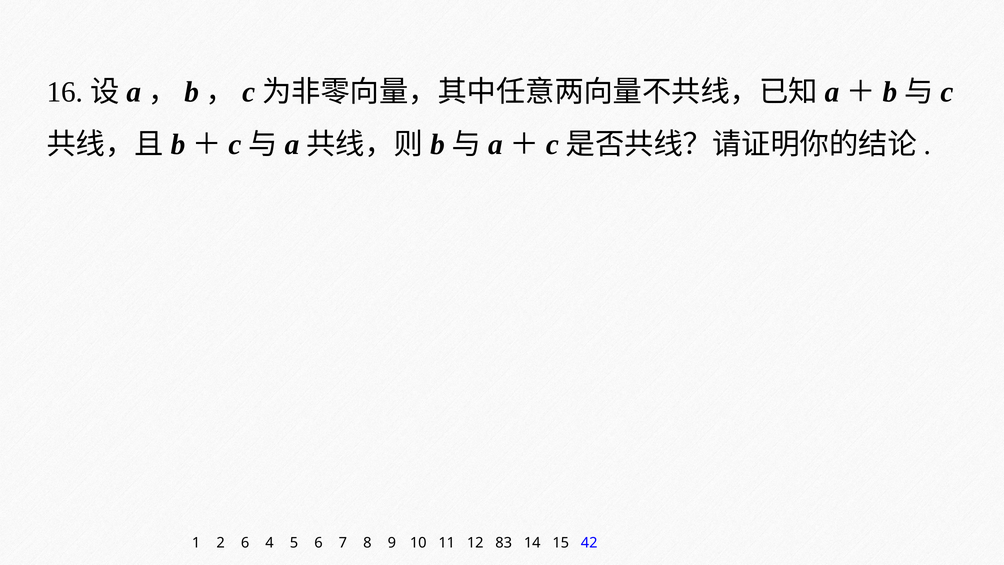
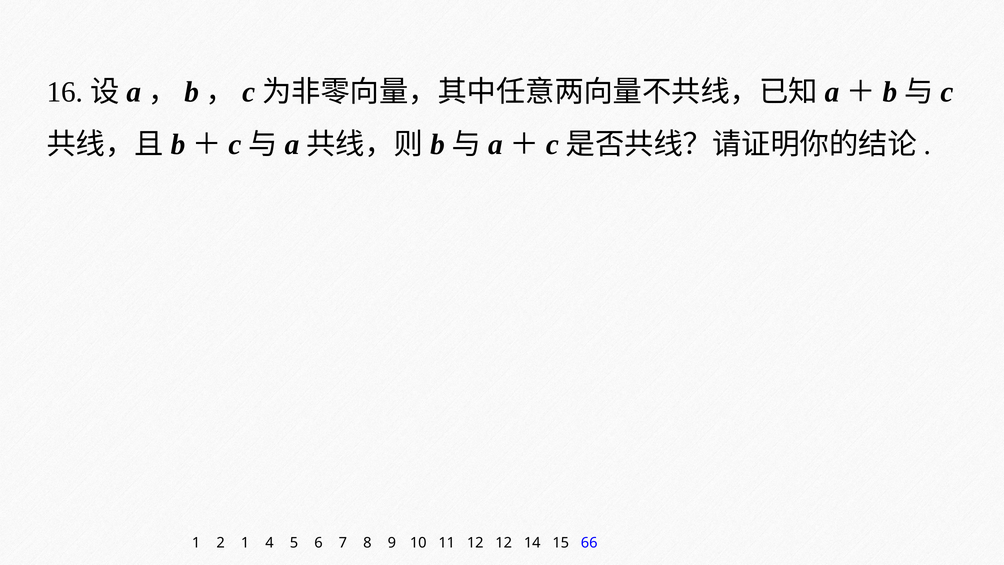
2 6: 6 -> 1 (245, 543)
12 83: 83 -> 12 (504, 543)
42: 42 -> 66 (589, 543)
